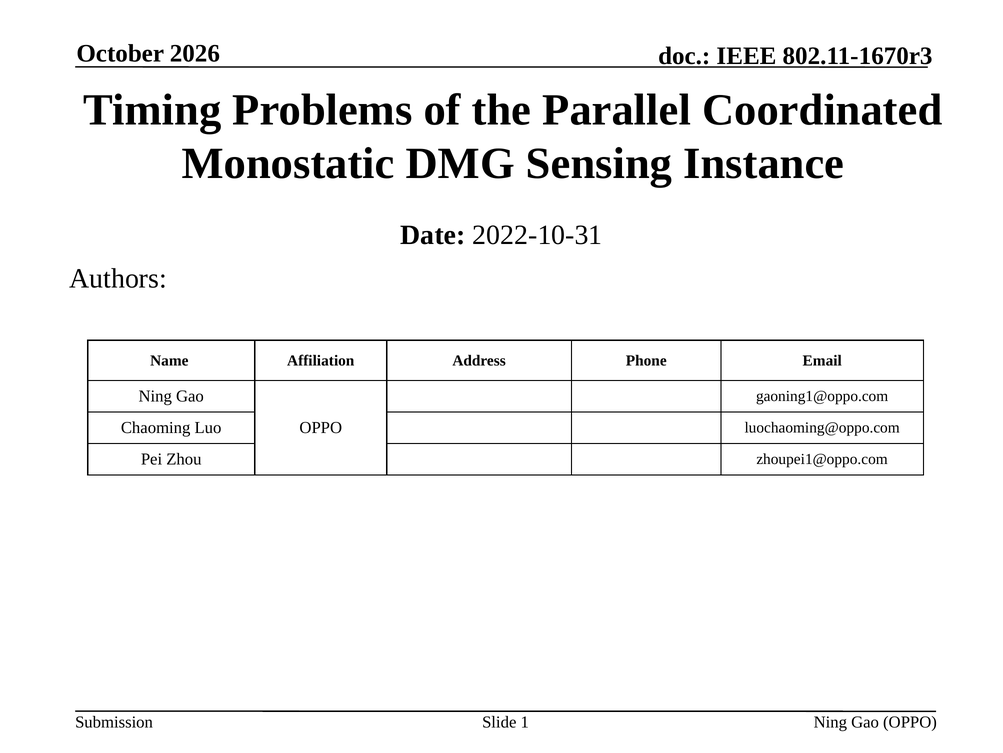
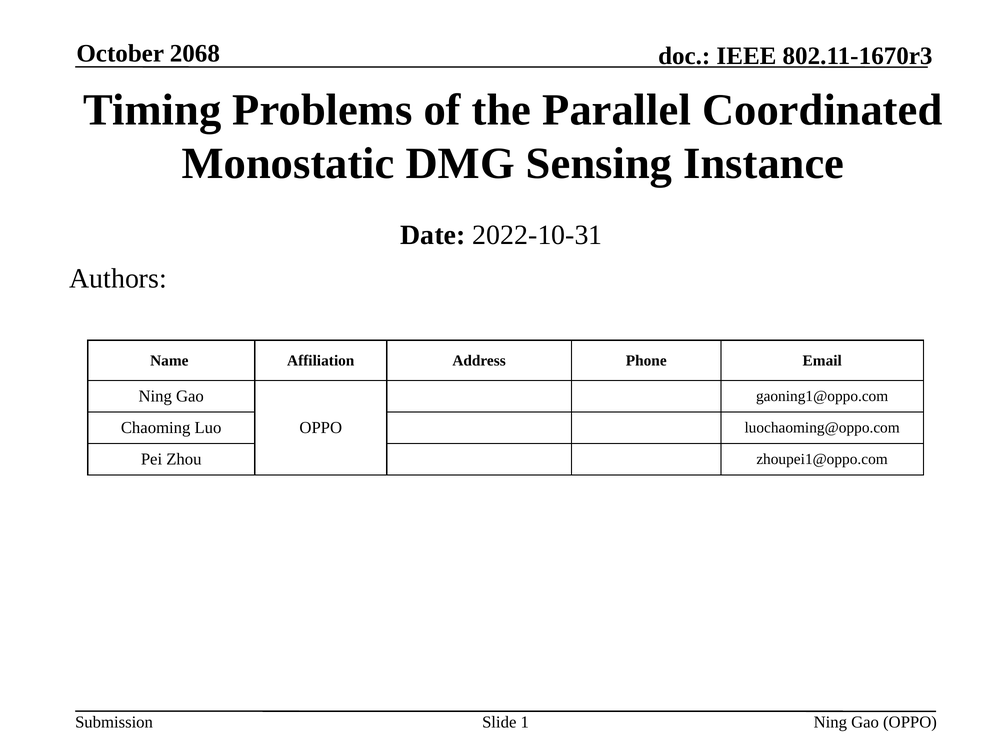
2026: 2026 -> 2068 (195, 53)
